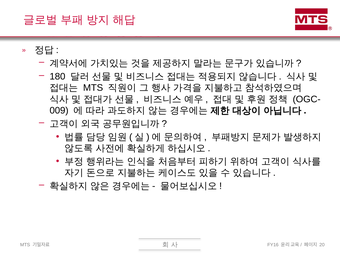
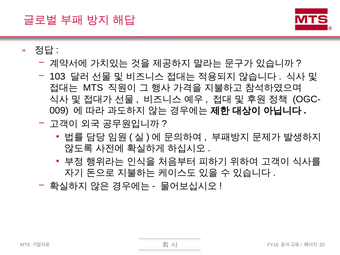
180: 180 -> 103 (57, 76)
